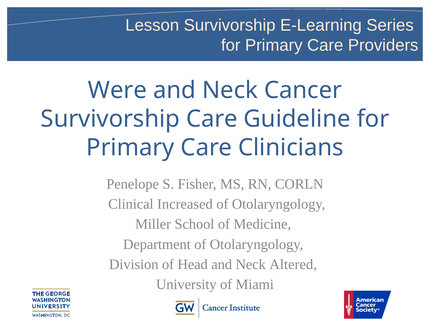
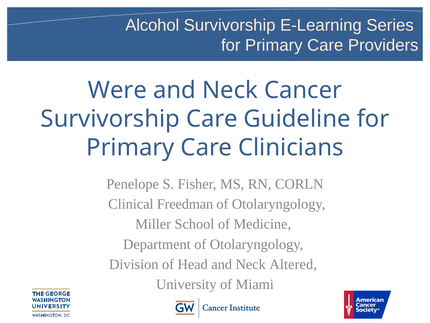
Lesson: Lesson -> Alcohol (152, 25)
Increased: Increased -> Freedman (185, 204)
